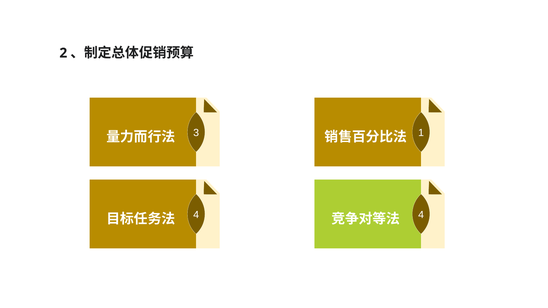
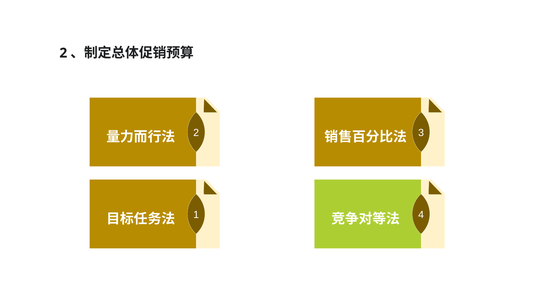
3: 3 -> 2 (196, 133)
1: 1 -> 3 (421, 133)
4: 4 -> 1 (196, 215)
